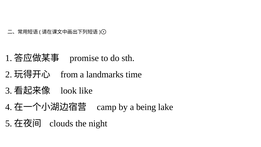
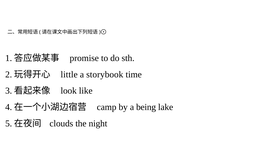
from: from -> little (69, 74)
landmarks: landmarks -> storybook (105, 74)
